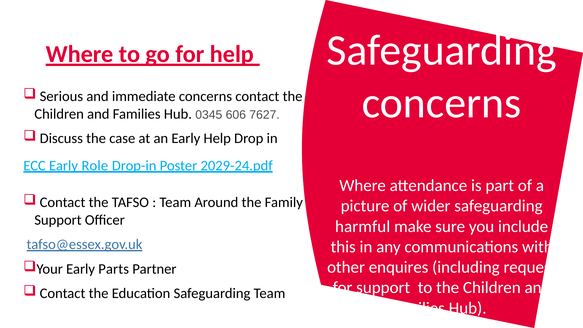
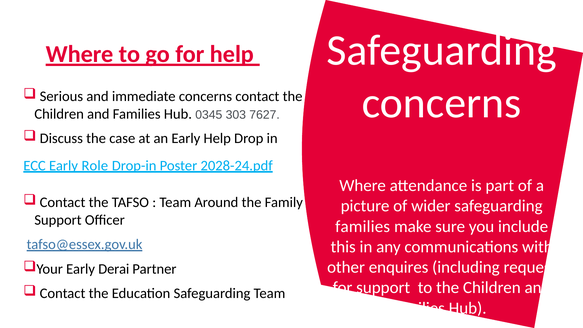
606: 606 -> 303 (236, 115)
2029-24.pdf: 2029-24.pdf -> 2028-24.pdf (237, 166)
harmful: harmful -> families (363, 226)
Parts: Parts -> Derai (114, 269)
